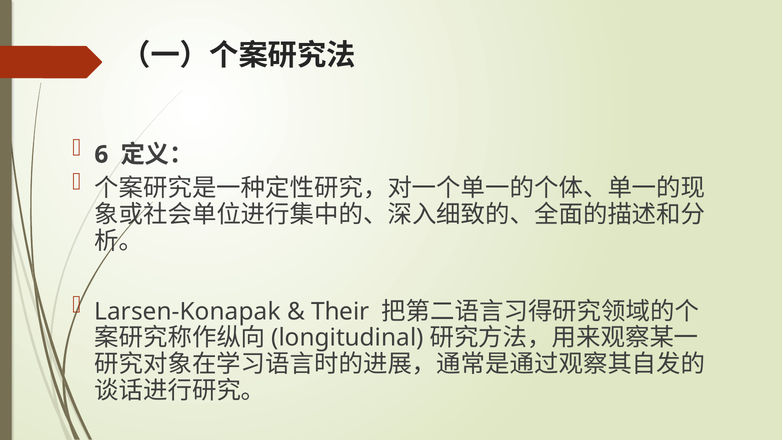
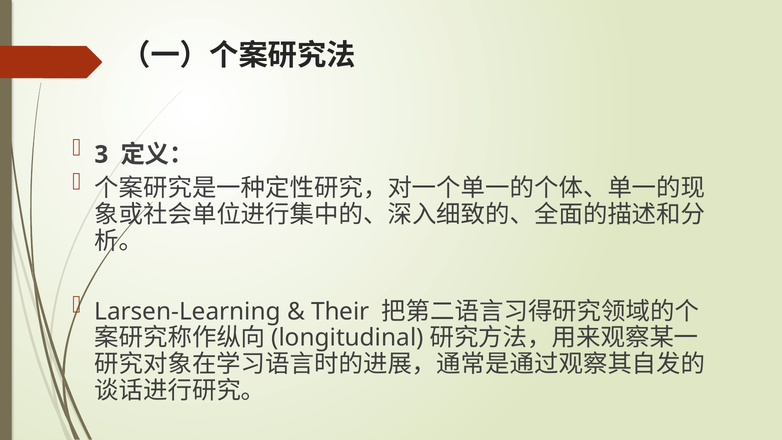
6: 6 -> 3 (101, 155)
Larsen-Konapak: Larsen-Konapak -> Larsen-Learning (188, 311)
